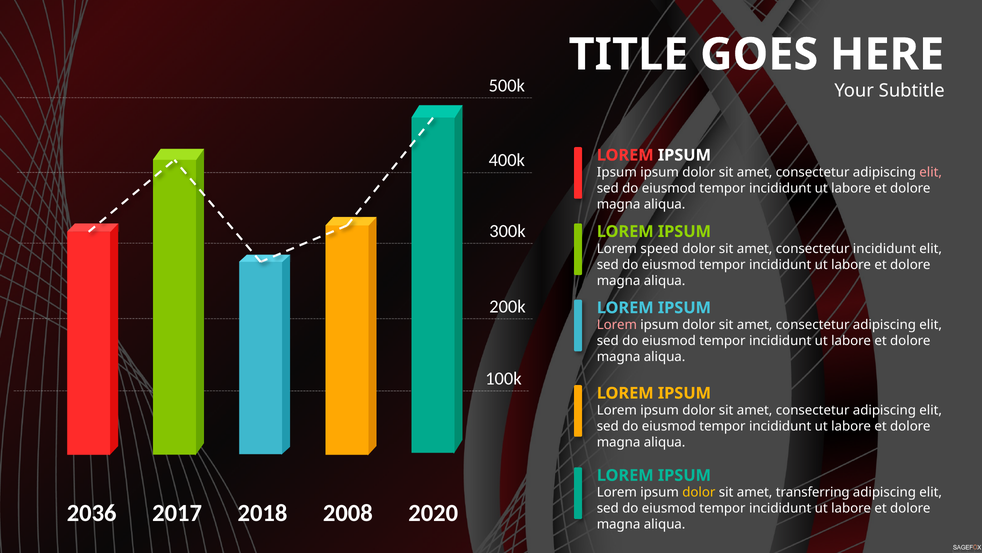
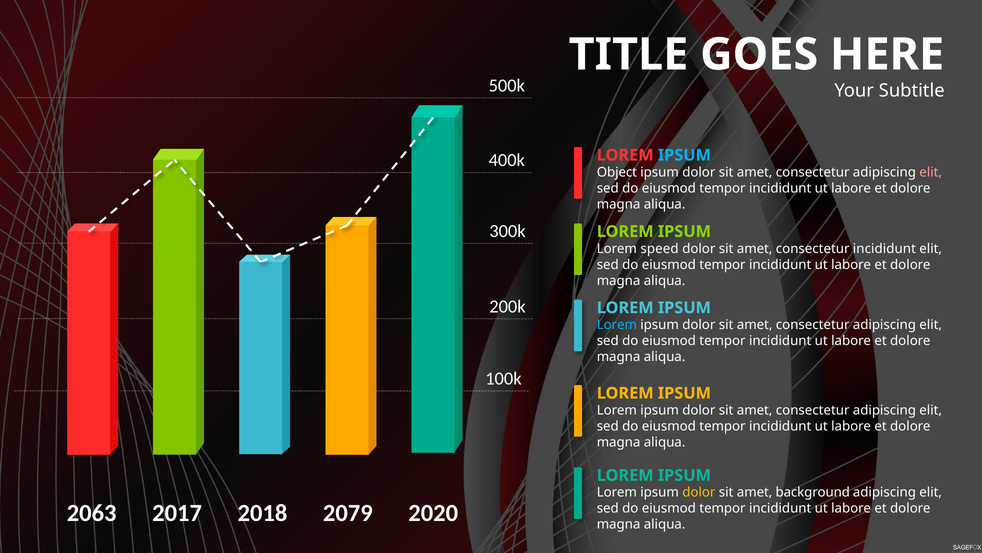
IPSUM colour: white -> light blue (684, 155)
Ipsum: Ipsum -> Object (617, 172)
Lorem colour: pink -> light blue (617, 325)
transferring: transferring -> background (813, 492)
2036: 2036 -> 2063 (92, 512)
2008: 2008 -> 2079 (348, 512)
